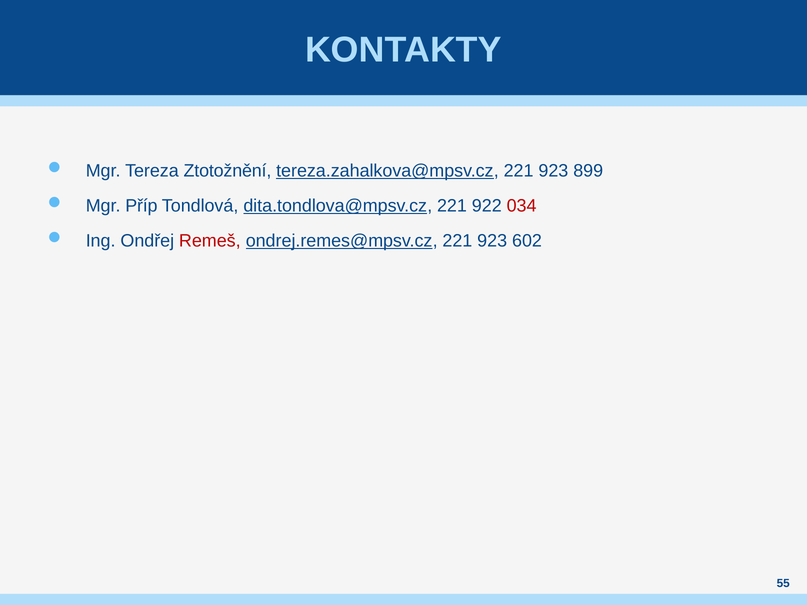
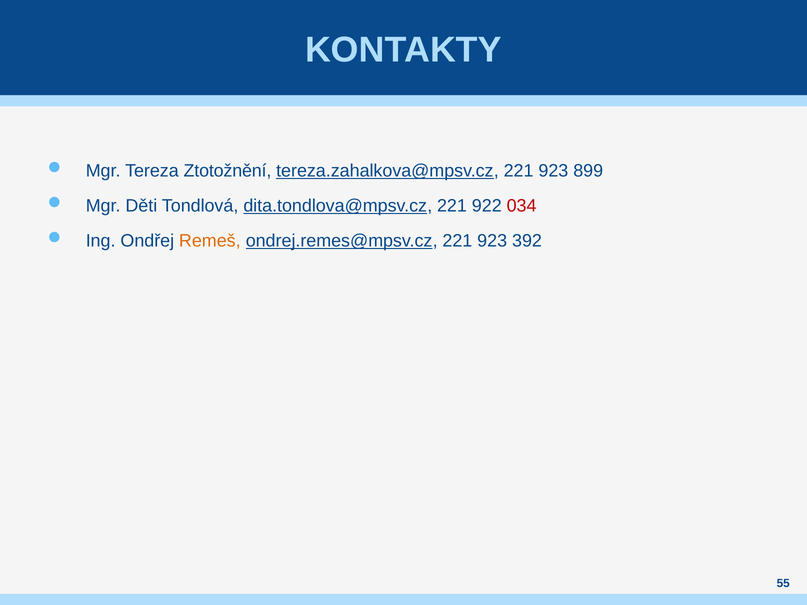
Příp: Příp -> Děti (141, 206)
Remeš colour: red -> orange (210, 241)
602: 602 -> 392 (527, 241)
